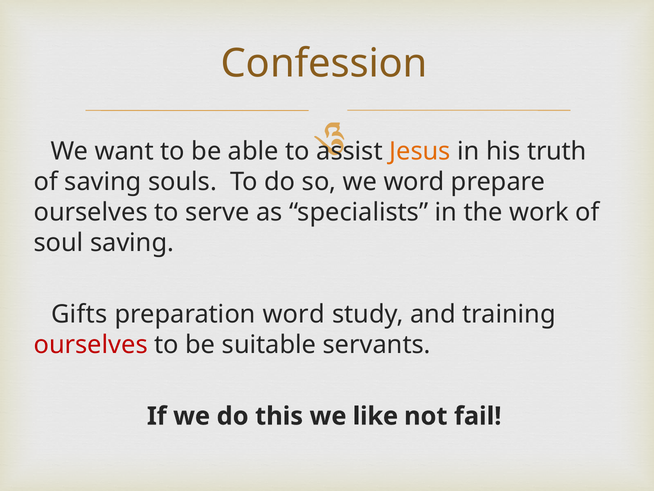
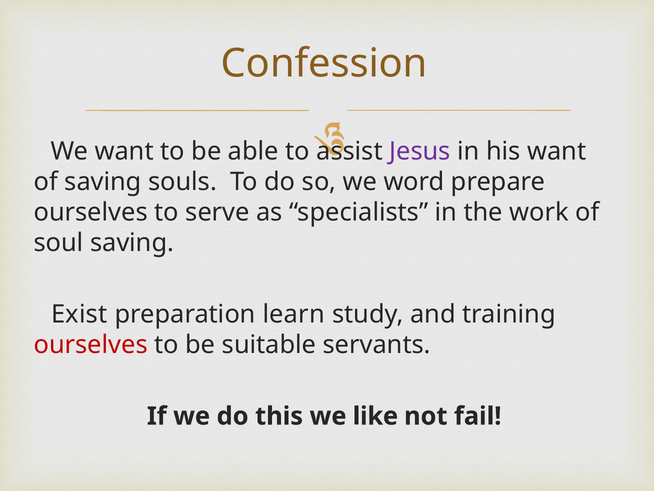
Jesus colour: orange -> purple (420, 151)
his truth: truth -> want (557, 151)
Gifts: Gifts -> Exist (79, 314)
preparation word: word -> learn (294, 314)
